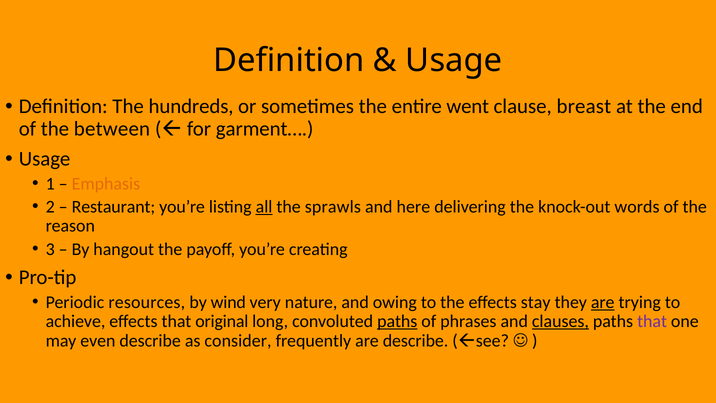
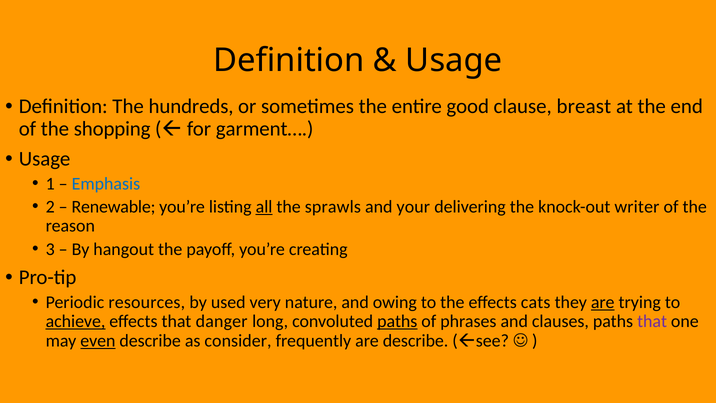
went: went -> good (468, 106)
between: between -> shopping (112, 129)
Emphasis colour: orange -> blue (106, 184)
Restaurant: Restaurant -> Renewable (113, 207)
here: here -> your (413, 207)
words: words -> writer (637, 207)
wind: wind -> used (228, 302)
stay: stay -> cats (536, 302)
achieve underline: none -> present (75, 321)
original: original -> danger (222, 321)
clauses underline: present -> none (560, 321)
even underline: none -> present (98, 341)
